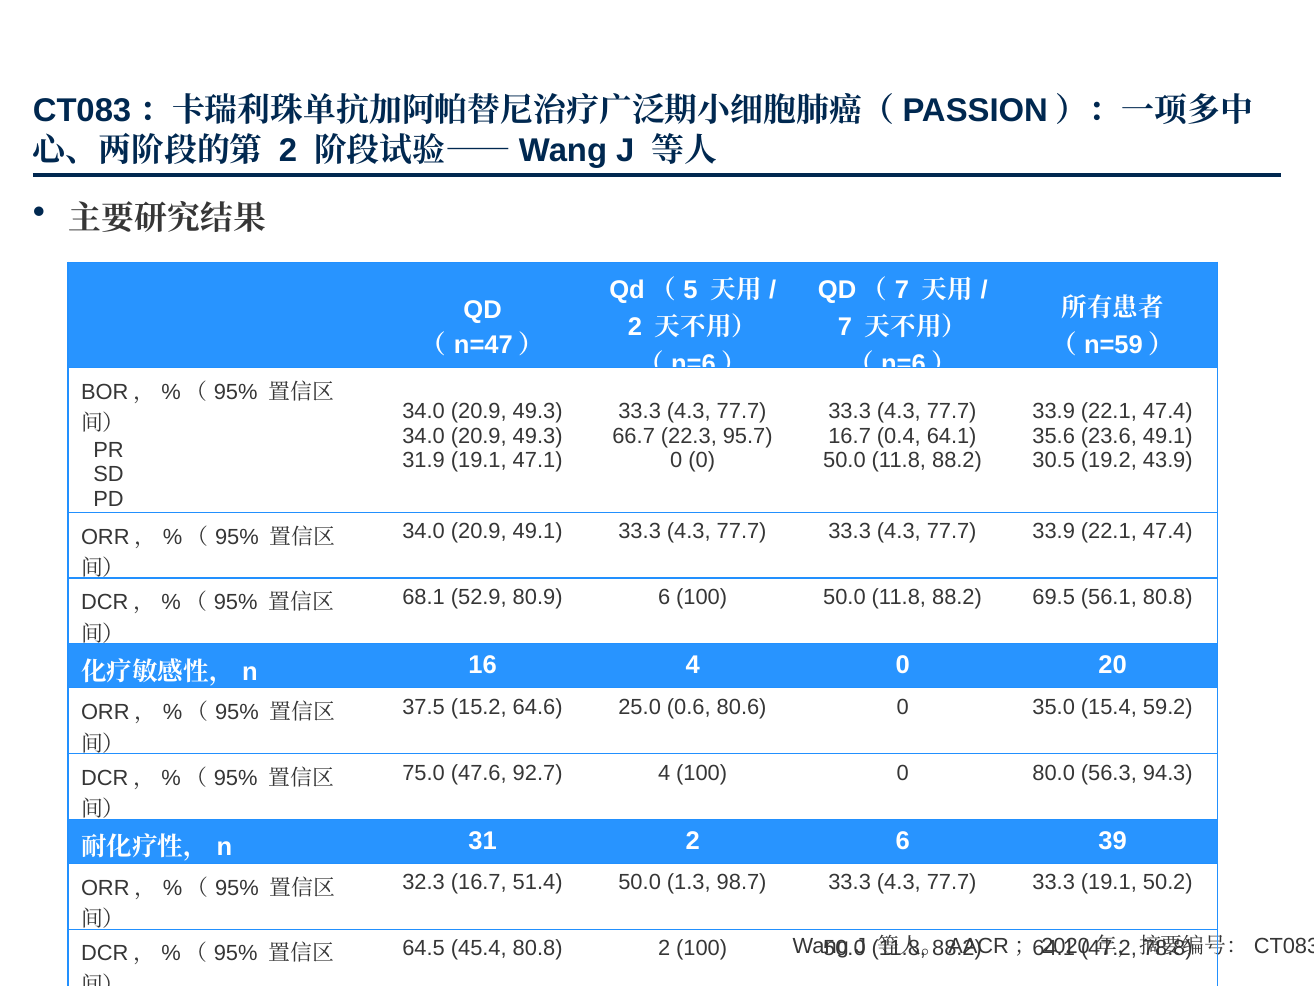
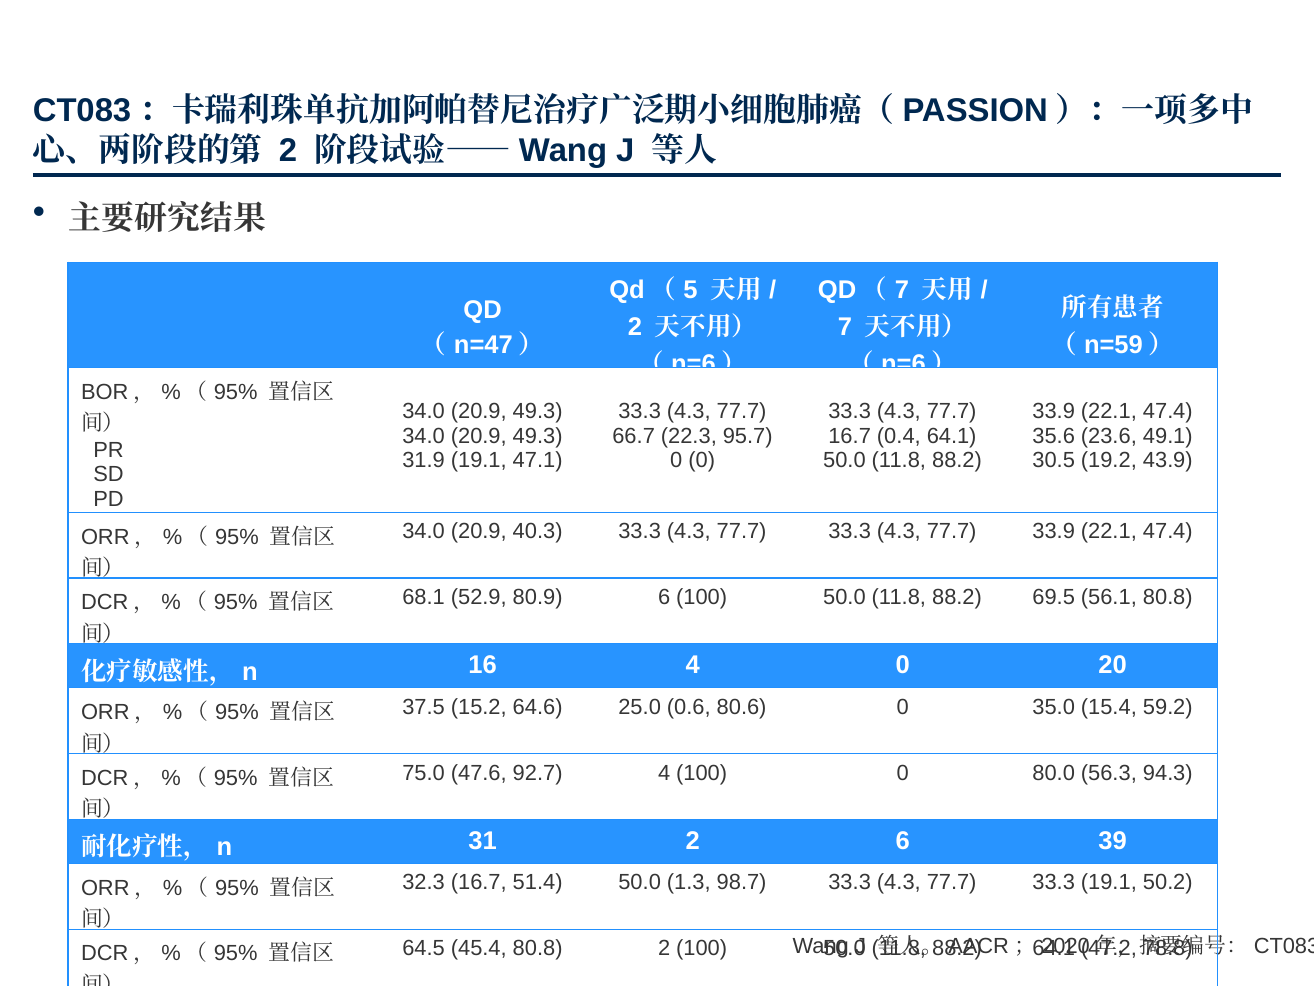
20.9 49.1: 49.1 -> 40.3 (538, 531)
